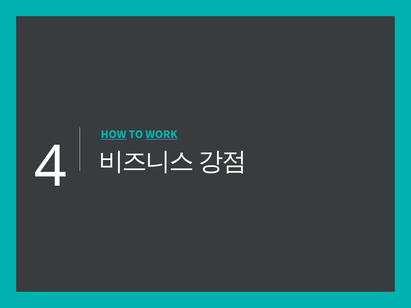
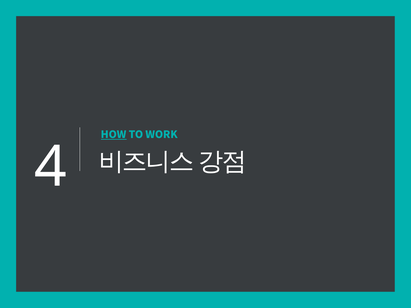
WORK underline: present -> none (162, 135)
